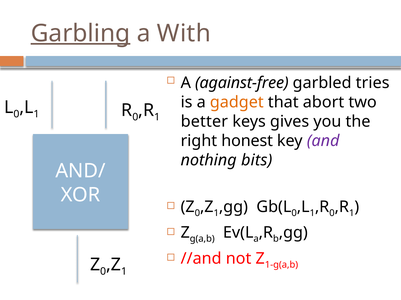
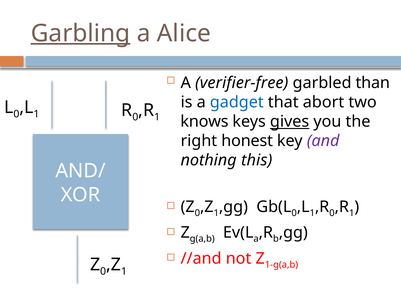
With: With -> Alice (184, 33)
against-free: against-free -> verifier-free (242, 83)
tries: tries -> than (373, 83)
gadget colour: orange -> blue (237, 102)
better: better -> knows (204, 122)
gives underline: none -> present (290, 122)
bits: bits -> this (257, 161)
